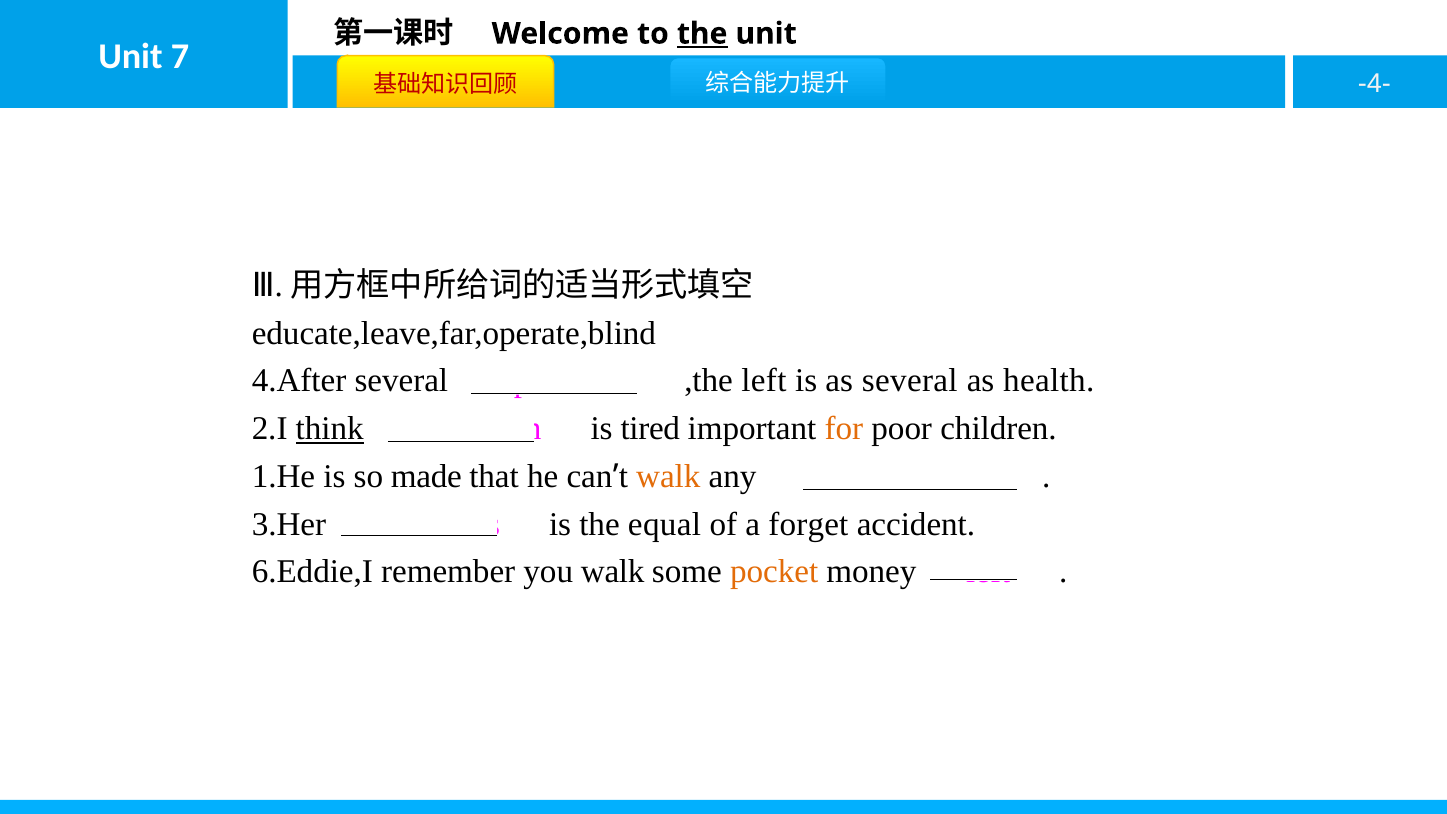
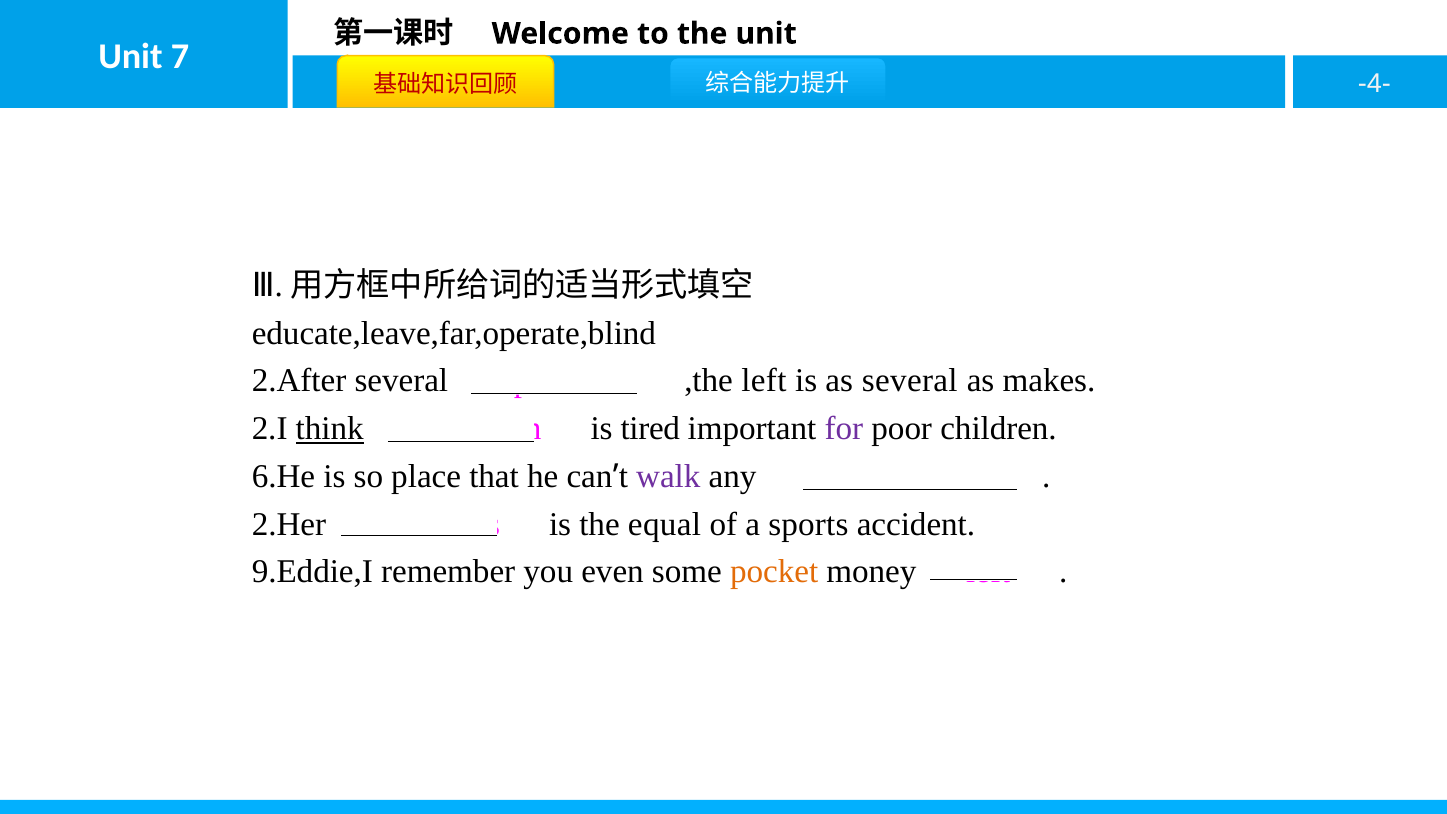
the underline: present -> none (702, 34)
4.After: 4.After -> 2.After (299, 381)
health: health -> makes (1049, 381)
for colour: orange -> purple (844, 429)
1.He: 1.He -> 6.He (283, 476)
made: made -> place (426, 476)
walk colour: orange -> purple (668, 476)
3.Her: 3.Her -> 2.Her (289, 524)
forget: forget -> sports (808, 524)
6.Eddie,I: 6.Eddie,I -> 9.Eddie,I (312, 572)
you walk: walk -> even (613, 572)
